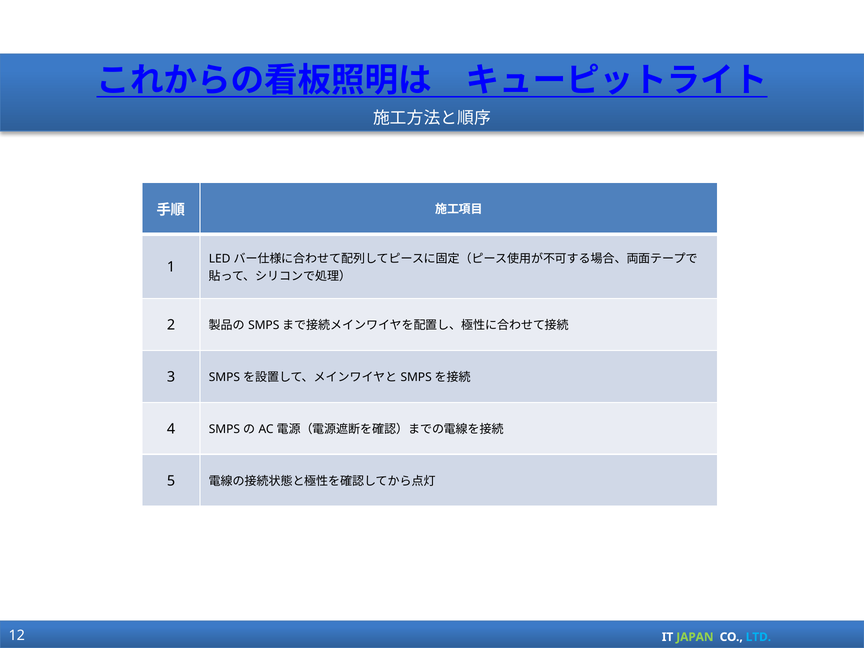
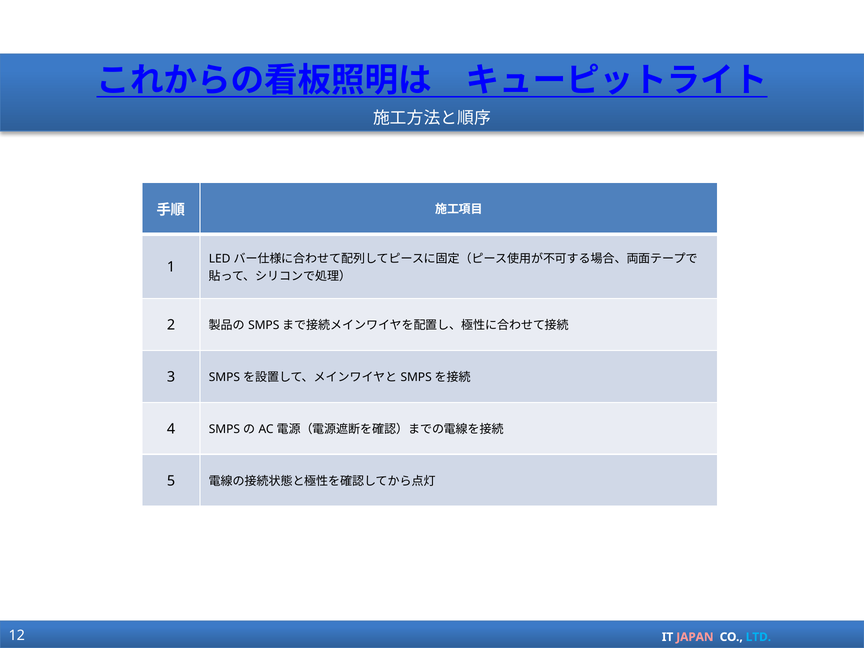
JAPAN colour: light green -> pink (695, 637)
